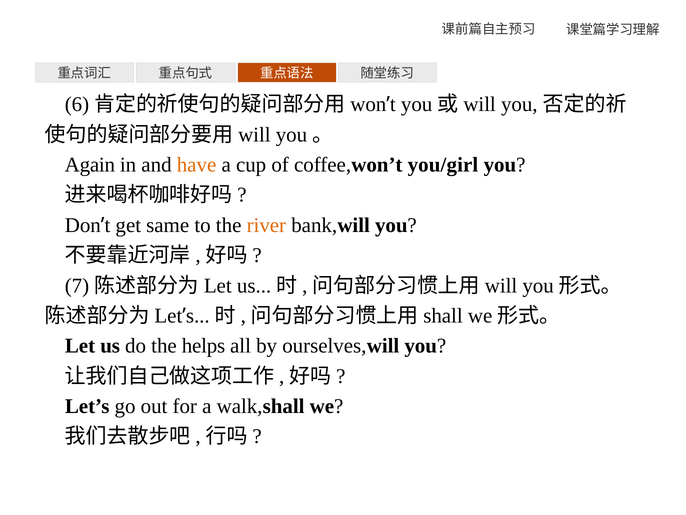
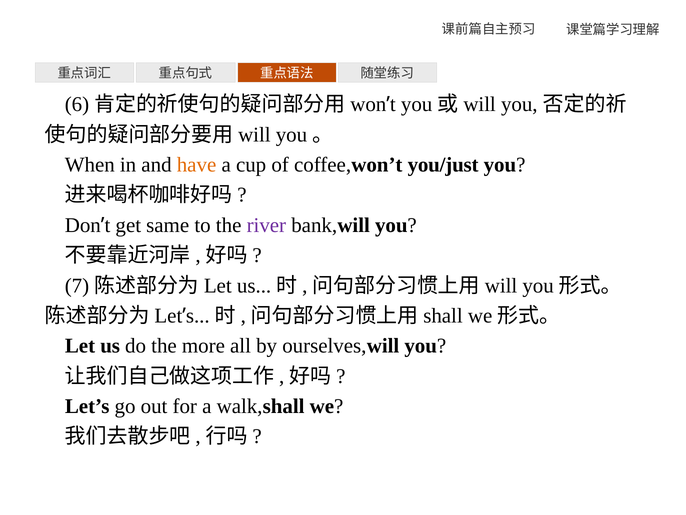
Again: Again -> When (90, 165)
you/girl: you/girl -> you/just (443, 165)
river colour: orange -> purple (266, 225)
helps: helps -> more (203, 346)
